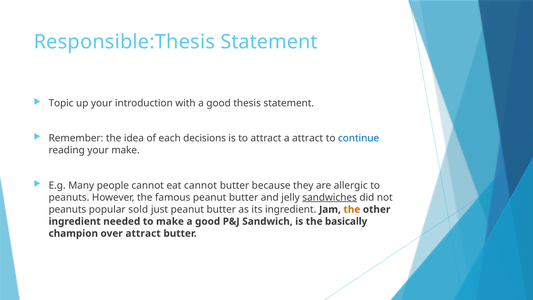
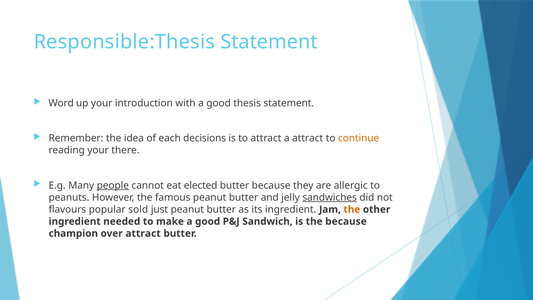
Topic: Topic -> Word (61, 103)
continue colour: blue -> orange (359, 138)
your make: make -> there (125, 150)
people underline: none -> present (113, 185)
eat cannot: cannot -> elected (201, 185)
peanuts: peanuts -> flavours (67, 209)
the basically: basically -> because (346, 221)
